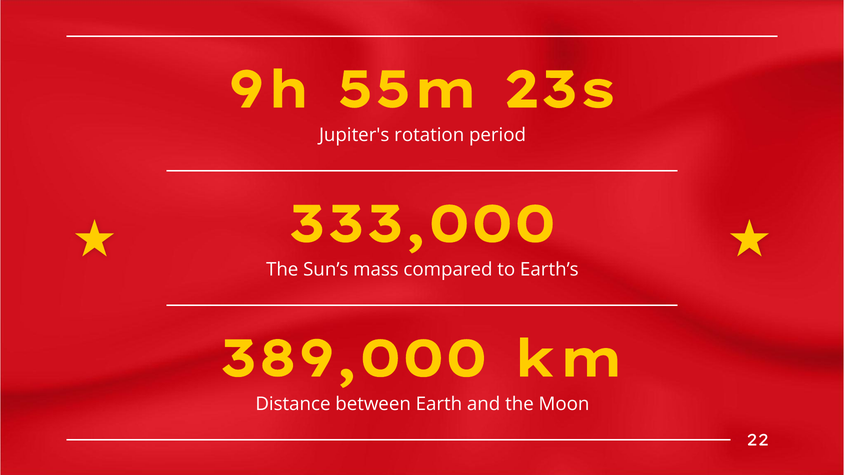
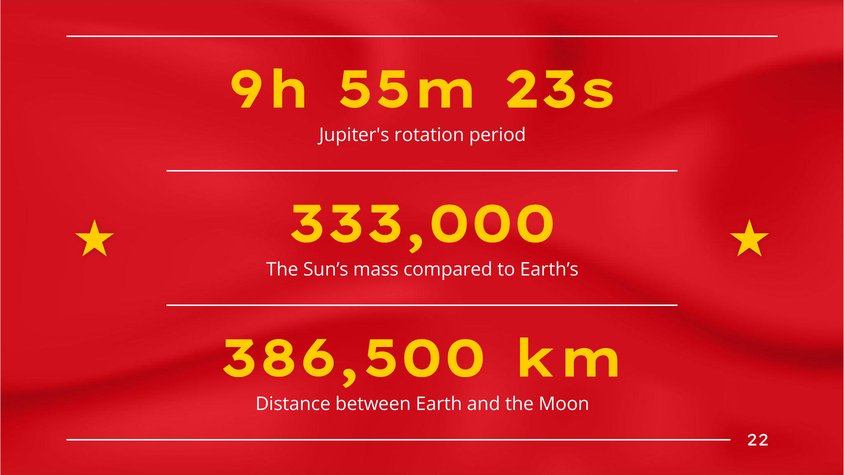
389,000: 389,000 -> 386,500 (353, 359)
